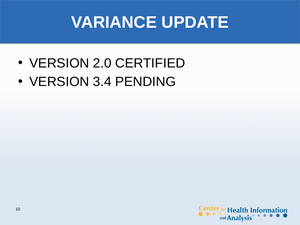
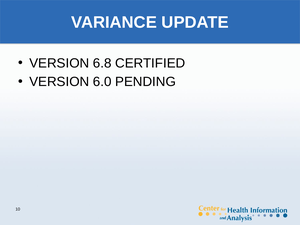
2.0: 2.0 -> 6.8 (102, 63)
3.4: 3.4 -> 6.0 (102, 82)
